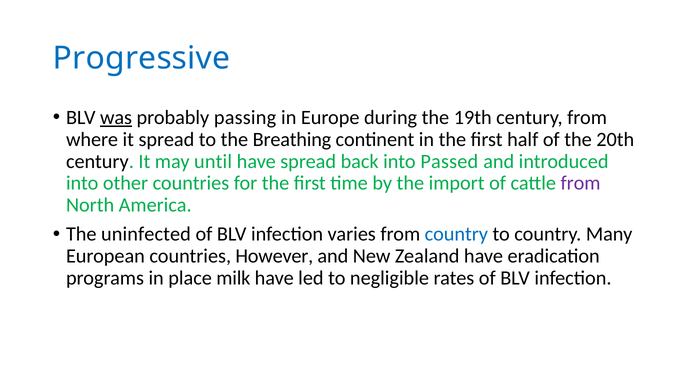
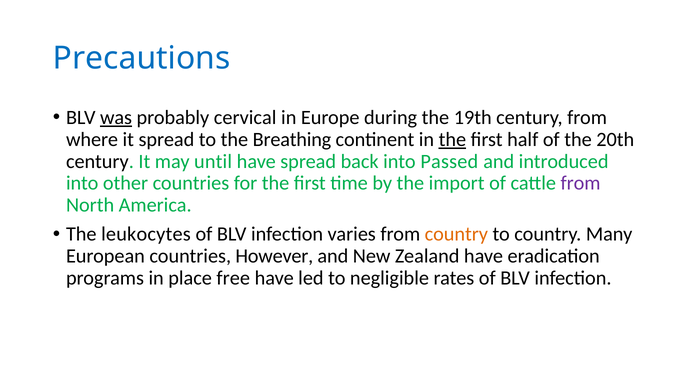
Progressive: Progressive -> Precautions (142, 58)
passing: passing -> cervical (245, 118)
the underline: none -> present (452, 139)
uninfected: uninfected -> leukocytes (146, 234)
country colour: blue -> orange (456, 234)
milk: milk -> free (233, 278)
